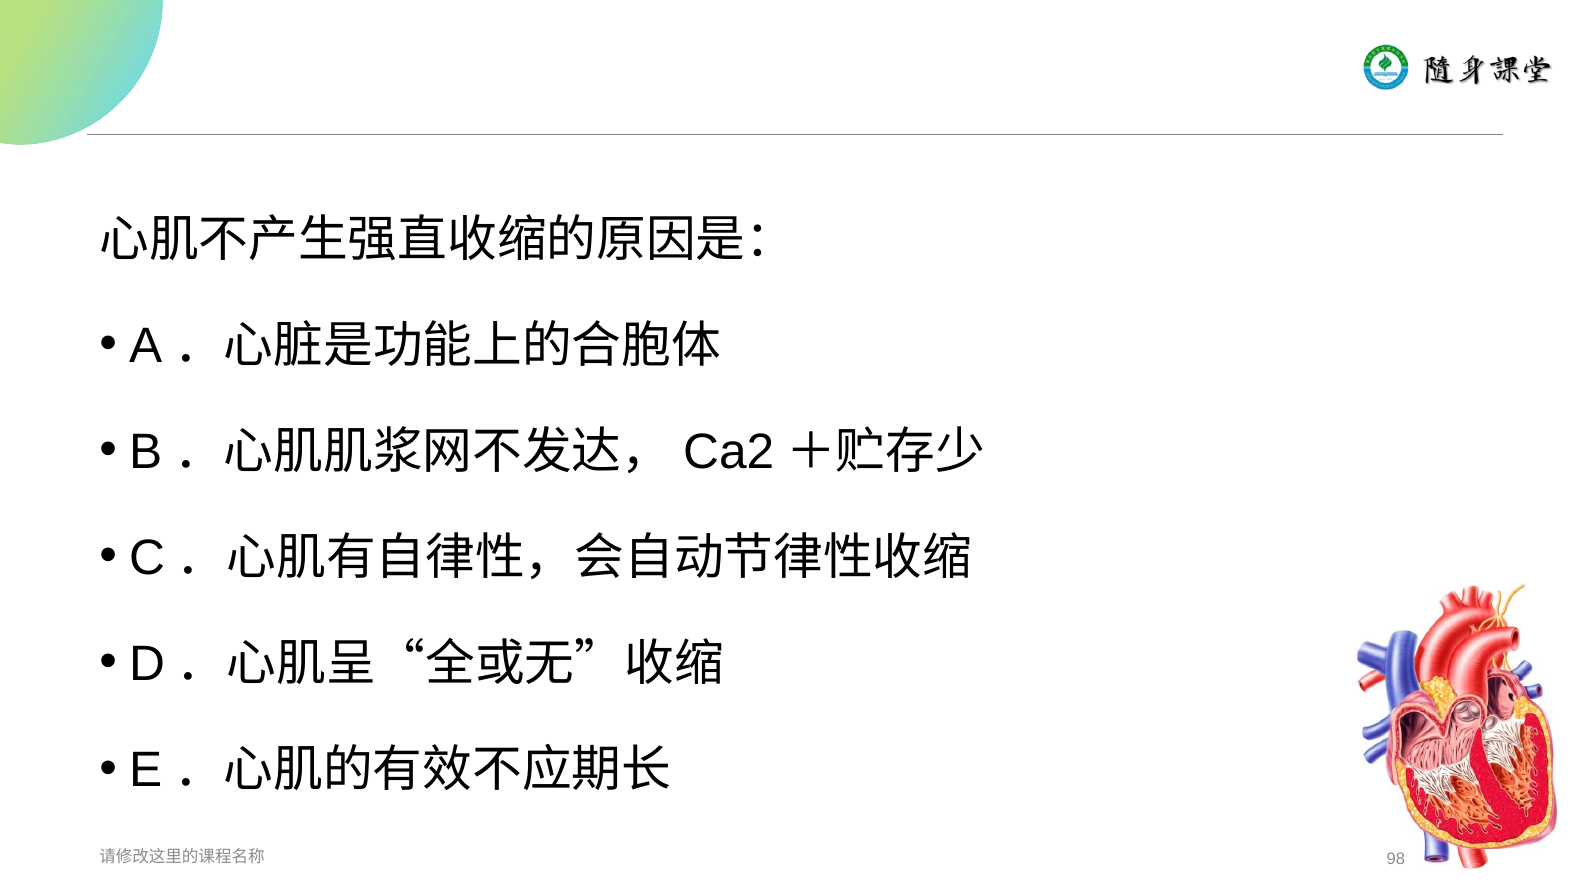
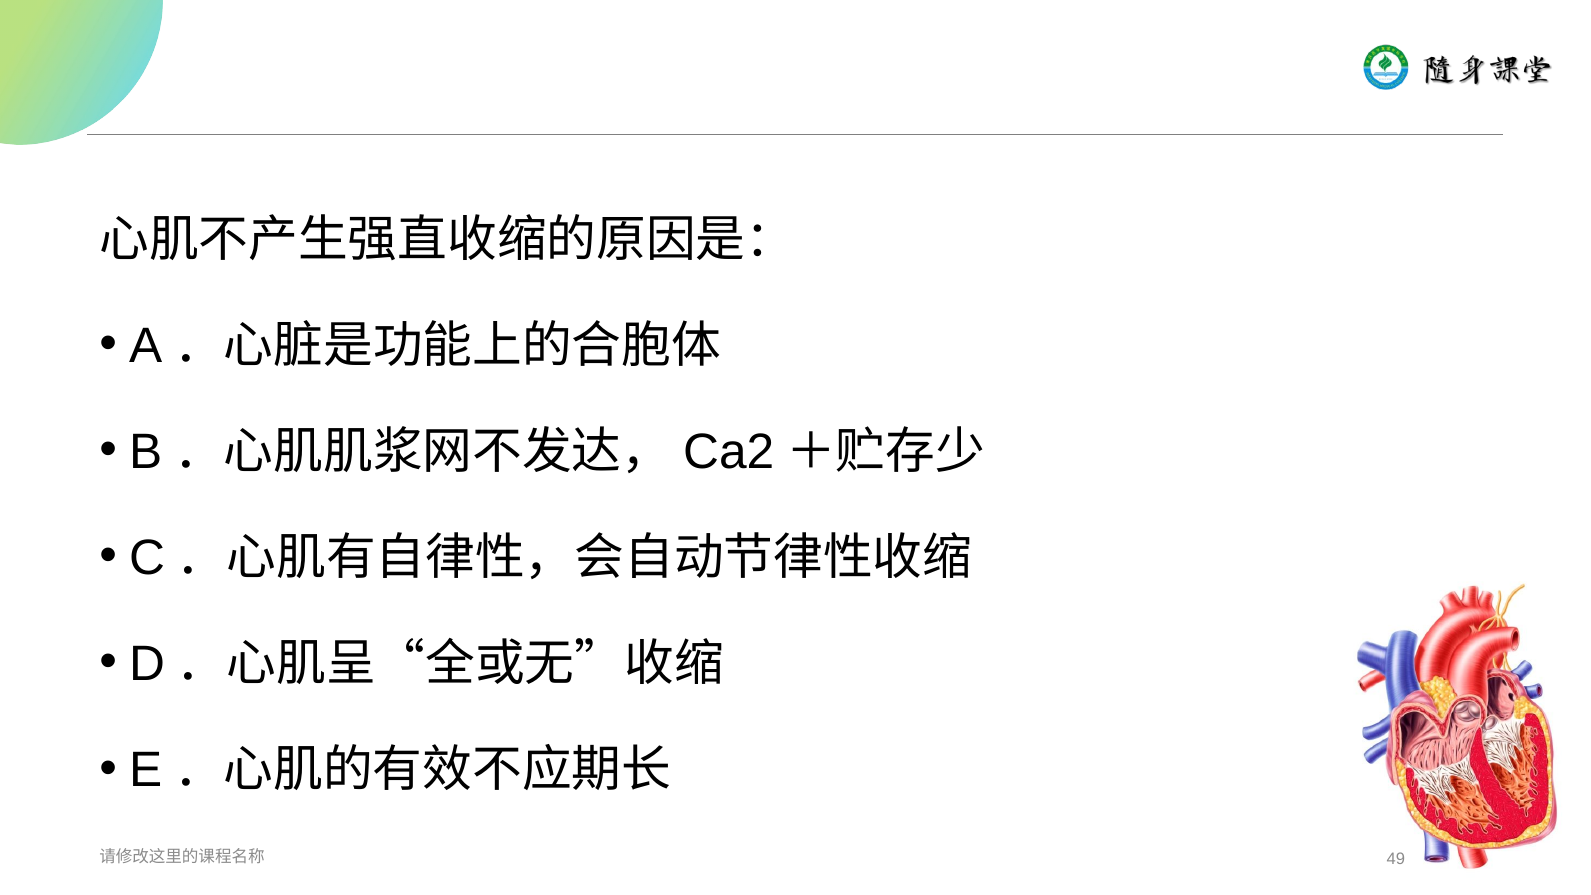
98: 98 -> 49 (1396, 859)
